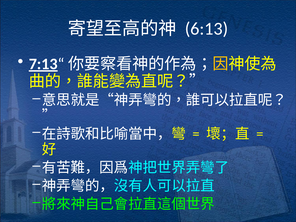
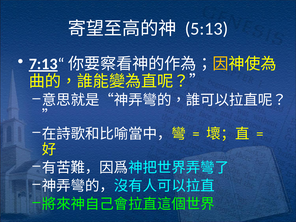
6:13: 6:13 -> 5:13 (206, 29)
